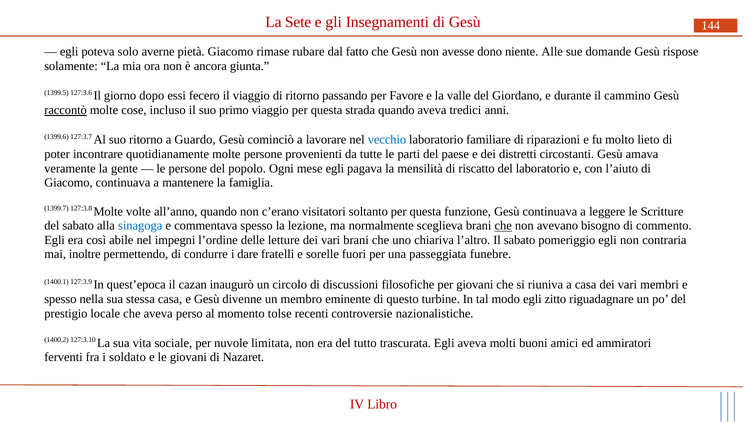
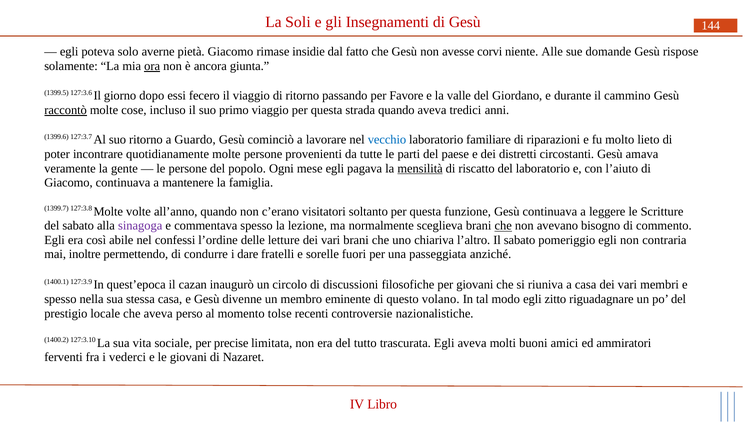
Sete: Sete -> Soli (298, 22)
rubare: rubare -> insidie (309, 52)
dono: dono -> corvi (490, 52)
ora underline: none -> present (152, 66)
mensilità underline: none -> present (420, 168)
sinagoga colour: blue -> purple (140, 226)
impegni: impegni -> confessi (175, 240)
funebre: funebre -> anziché (491, 254)
turbine: turbine -> volano (441, 299)
nuvole: nuvole -> precise (231, 343)
soldato: soldato -> vederci (128, 357)
